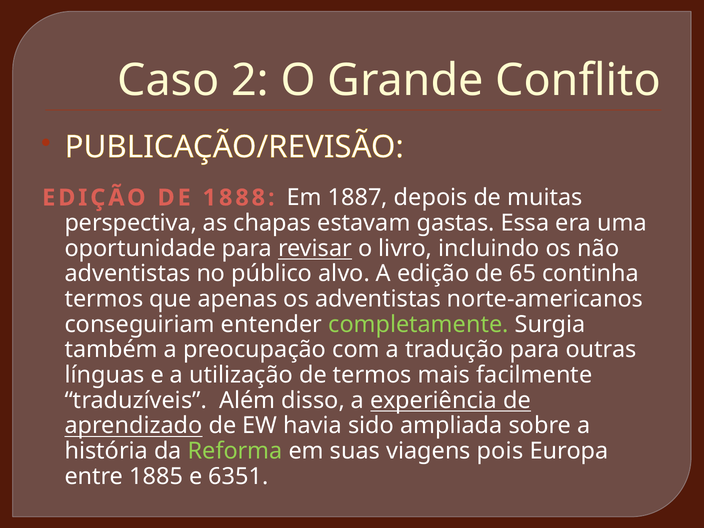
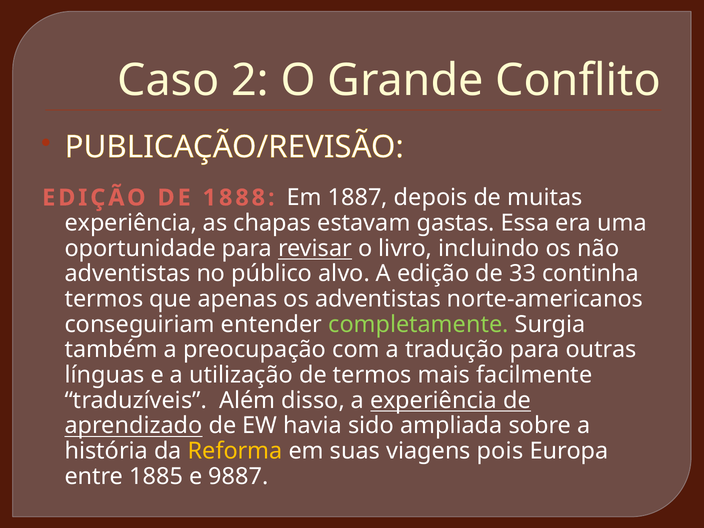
perspectiva: perspectiva -> experiência (131, 223)
65: 65 -> 33 (523, 274)
Reforma colour: light green -> yellow (235, 451)
6351: 6351 -> 9887 (238, 476)
